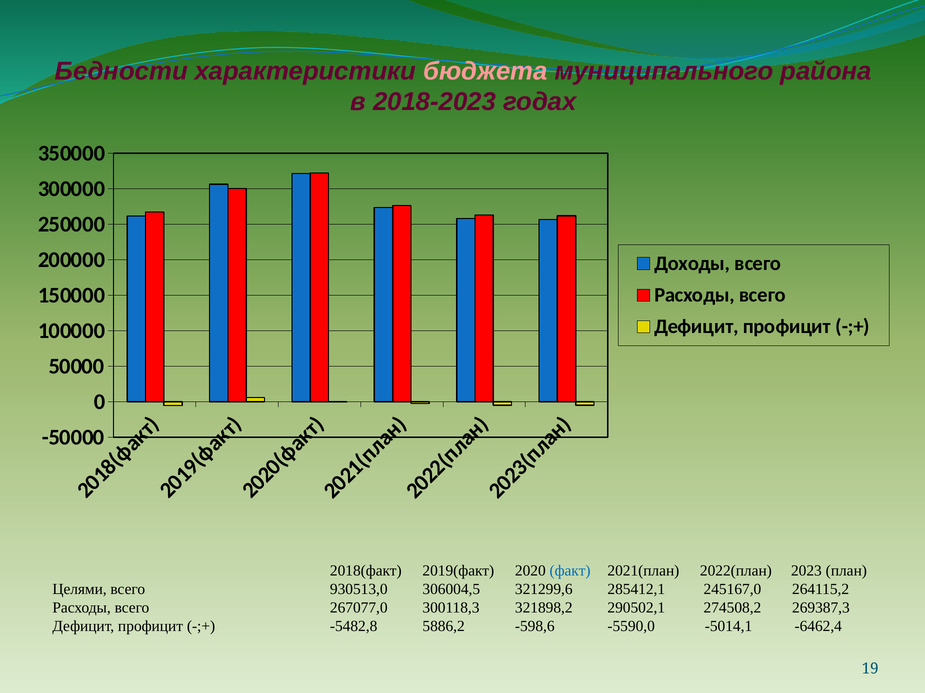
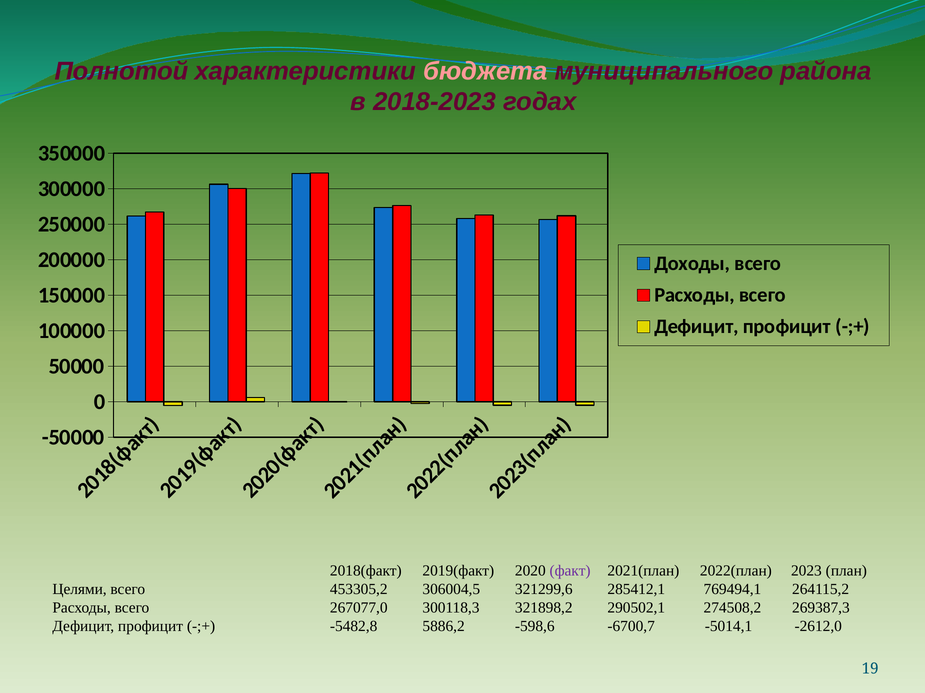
Бедности: Бедности -> Полнотой (122, 71)
факт colour: blue -> purple (570, 571)
930513,0: 930513,0 -> 453305,2 (359, 590)
245167,0: 245167,0 -> 769494,1 (732, 590)
-5590,0: -5590,0 -> -6700,7 (631, 627)
-6462,4: -6462,4 -> -2612,0 (818, 627)
